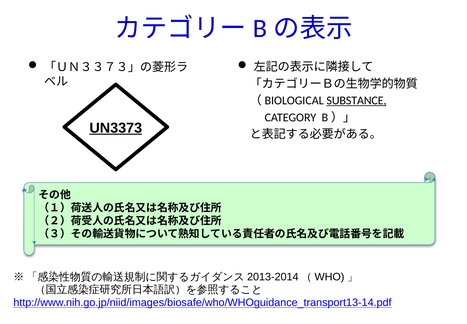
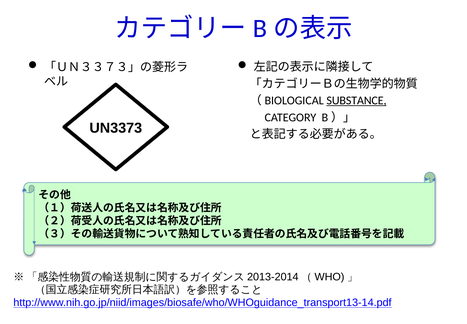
UN3373 underline: present -> none (116, 128)
